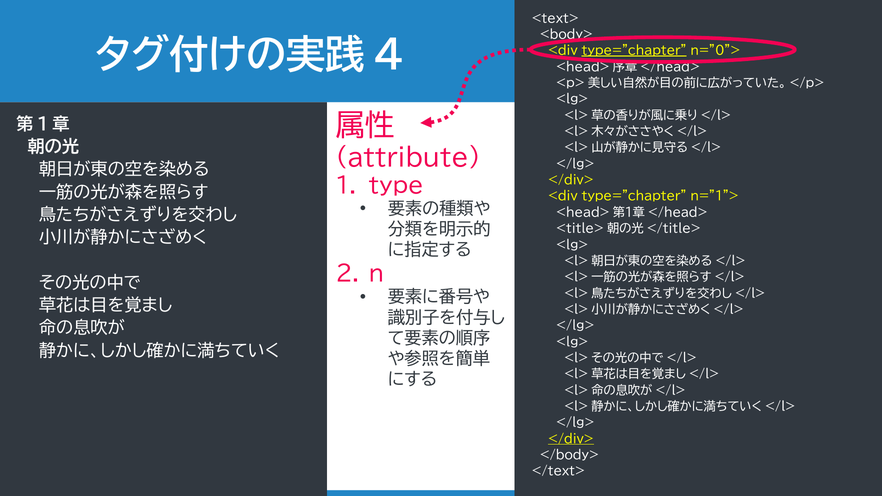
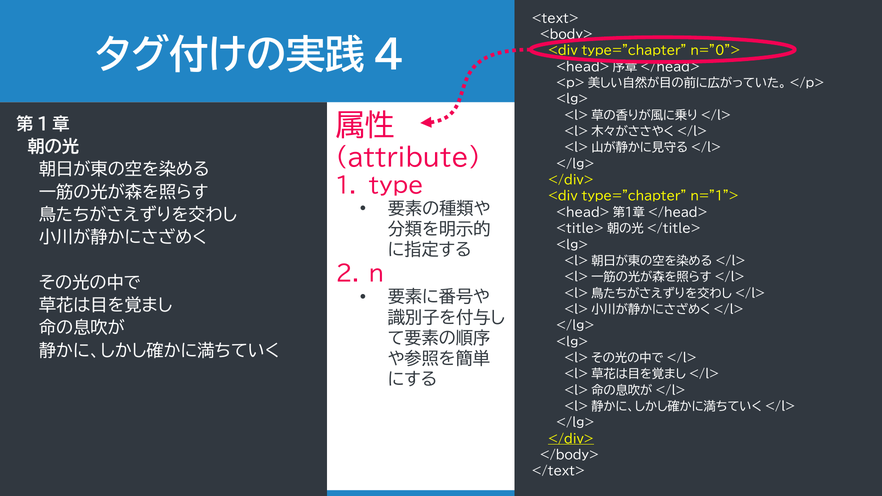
type="chapter underline: present -> none (634, 51)
